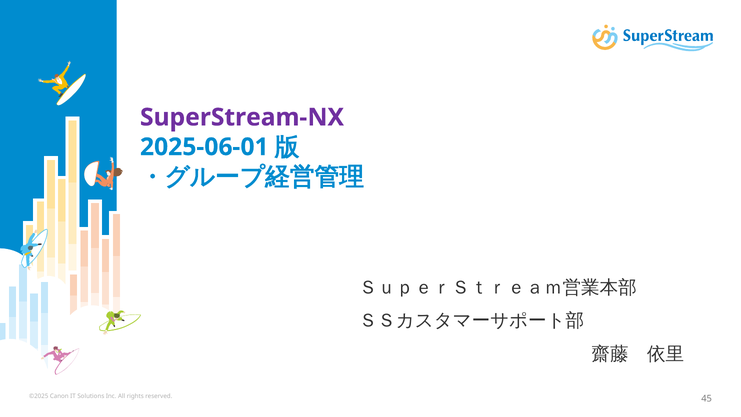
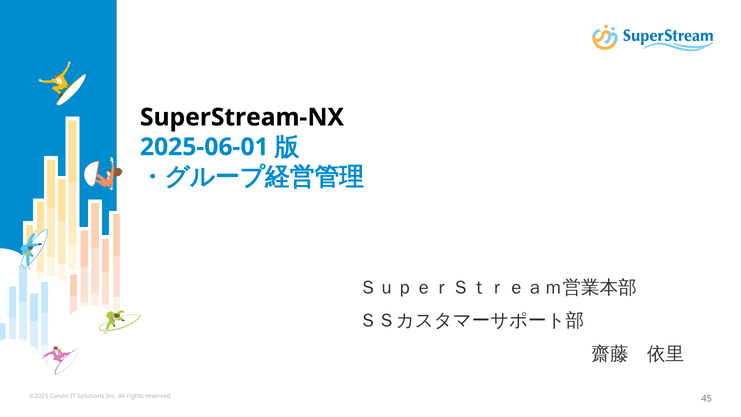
SuperStream-NX colour: purple -> black (242, 117)
